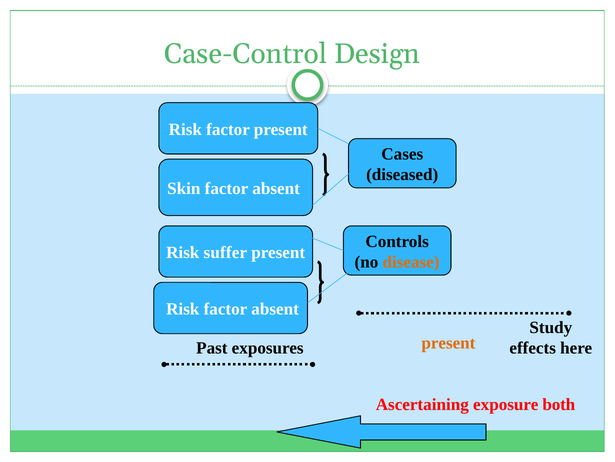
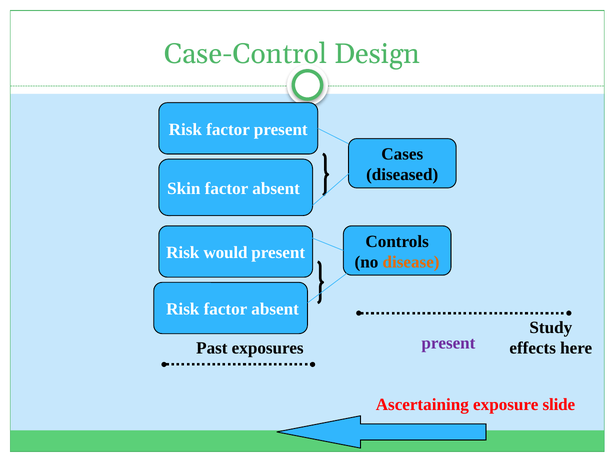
suffer: suffer -> would (226, 252)
present colour: orange -> purple (448, 342)
both: both -> slide (559, 404)
